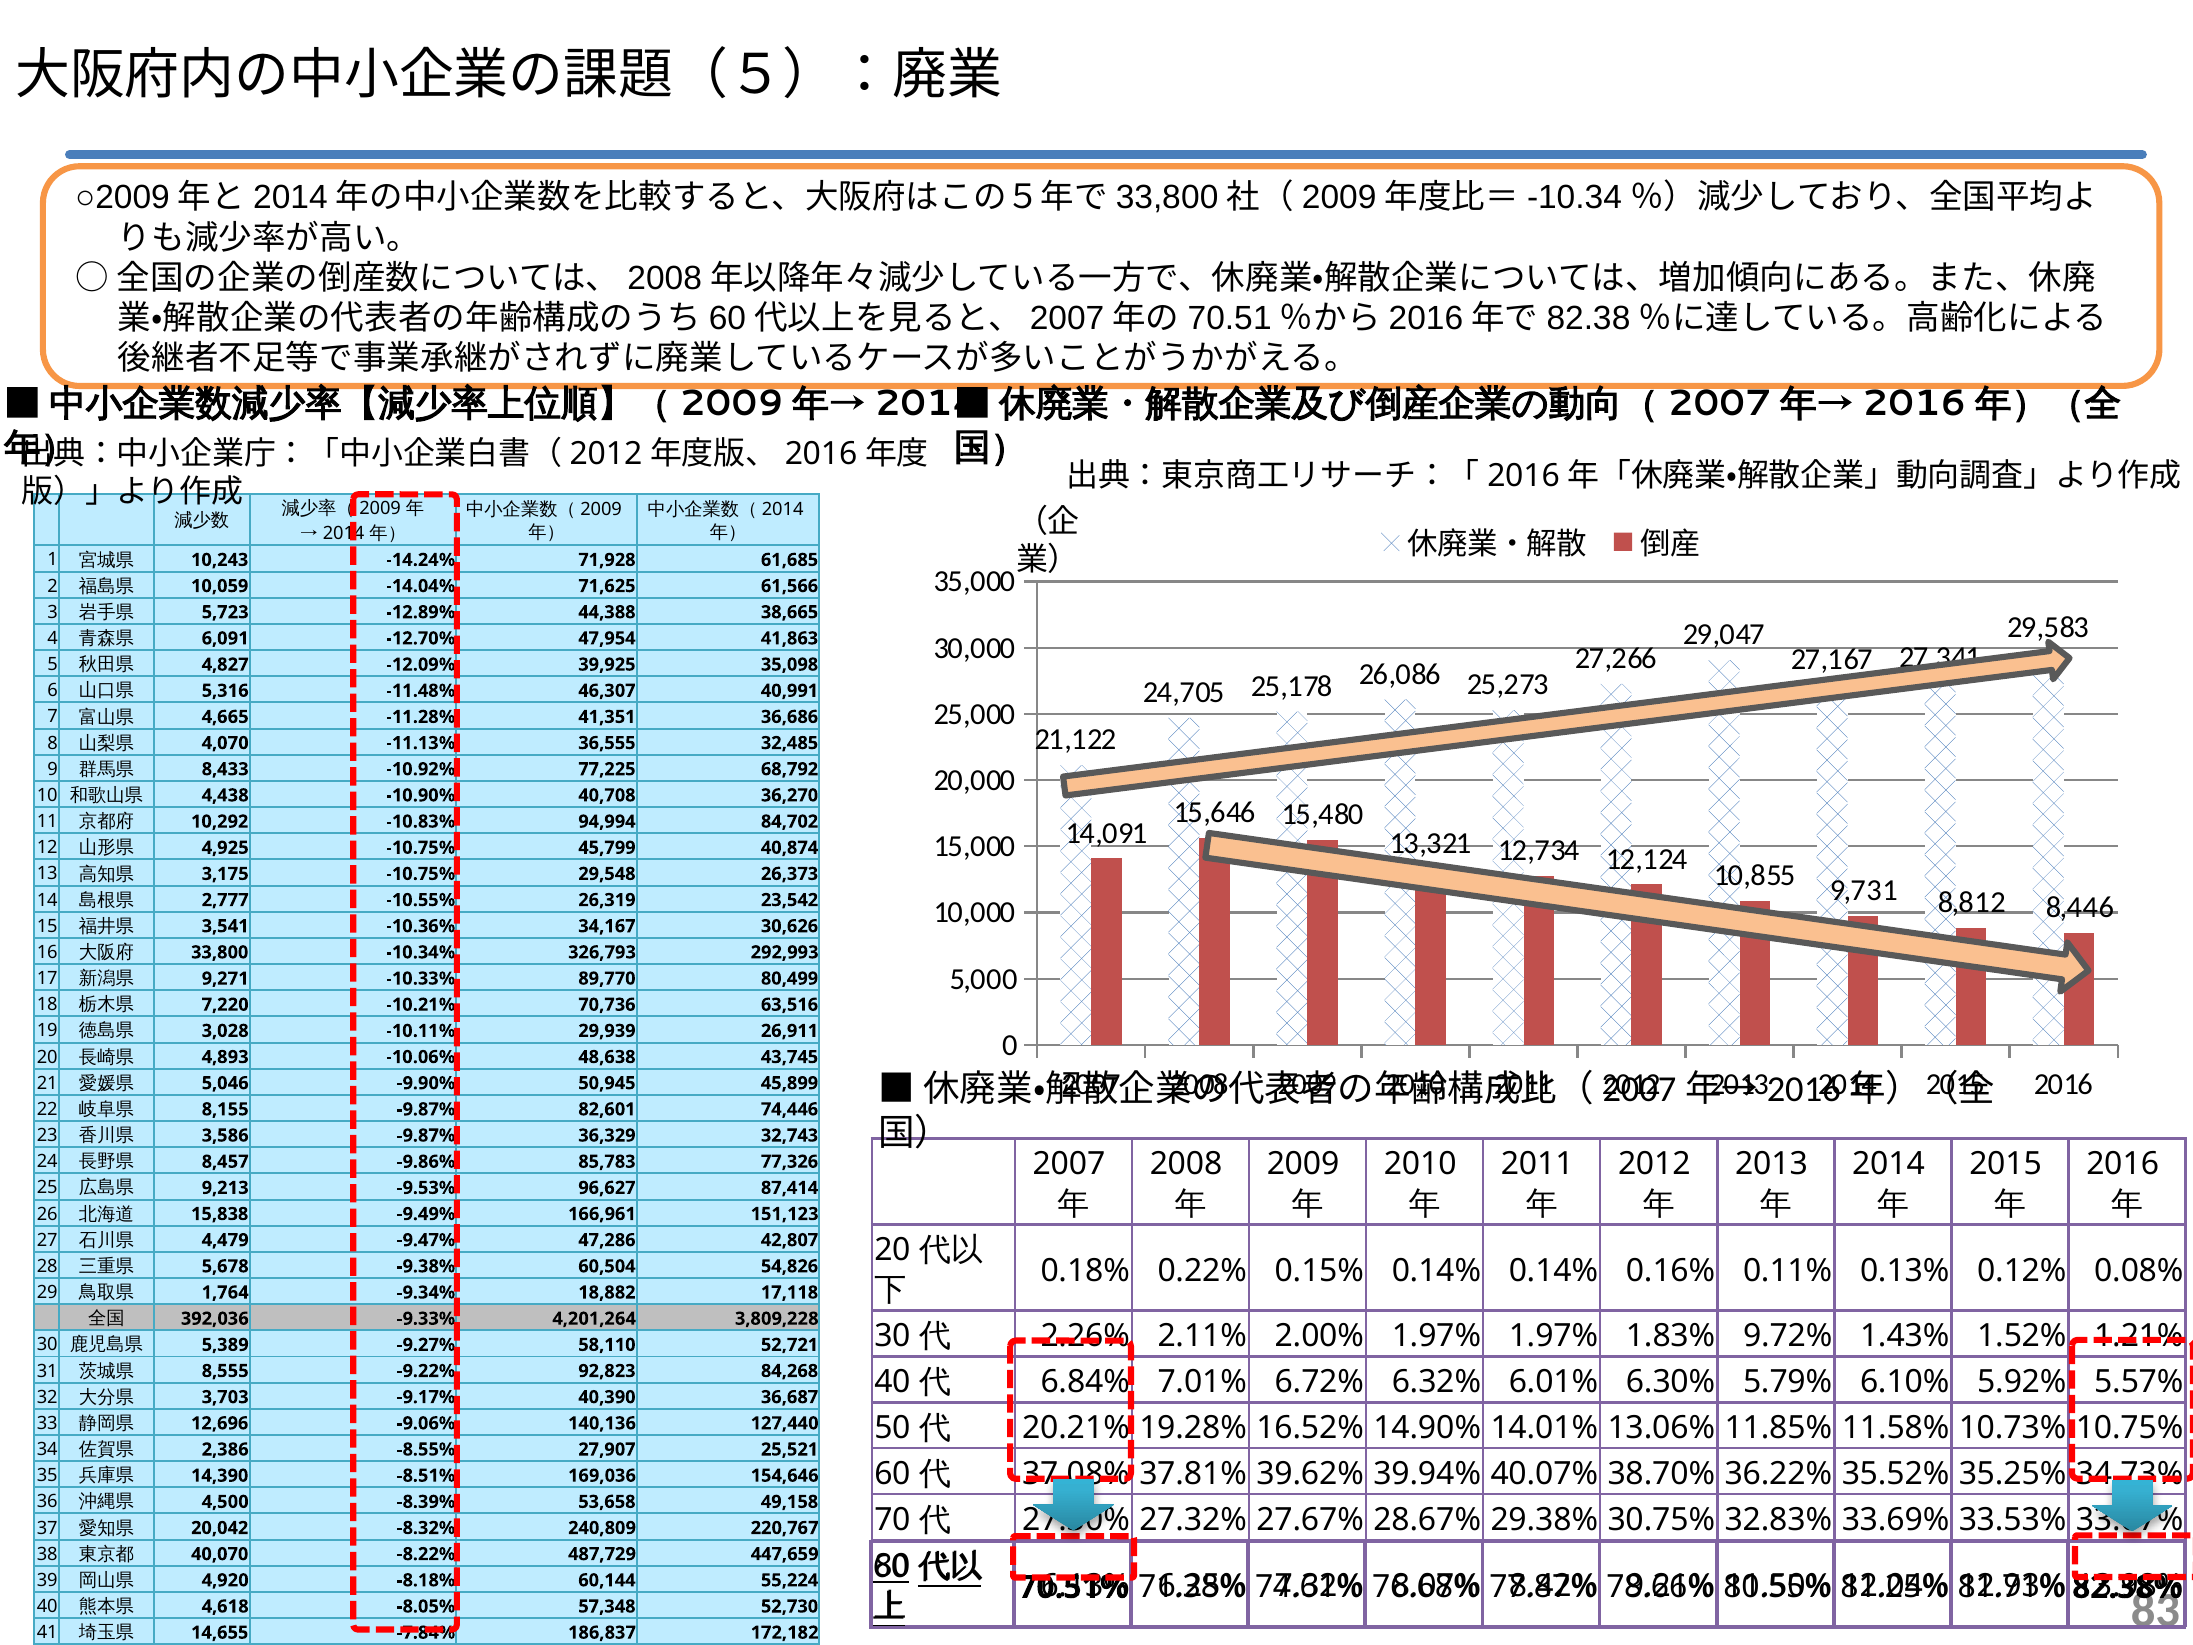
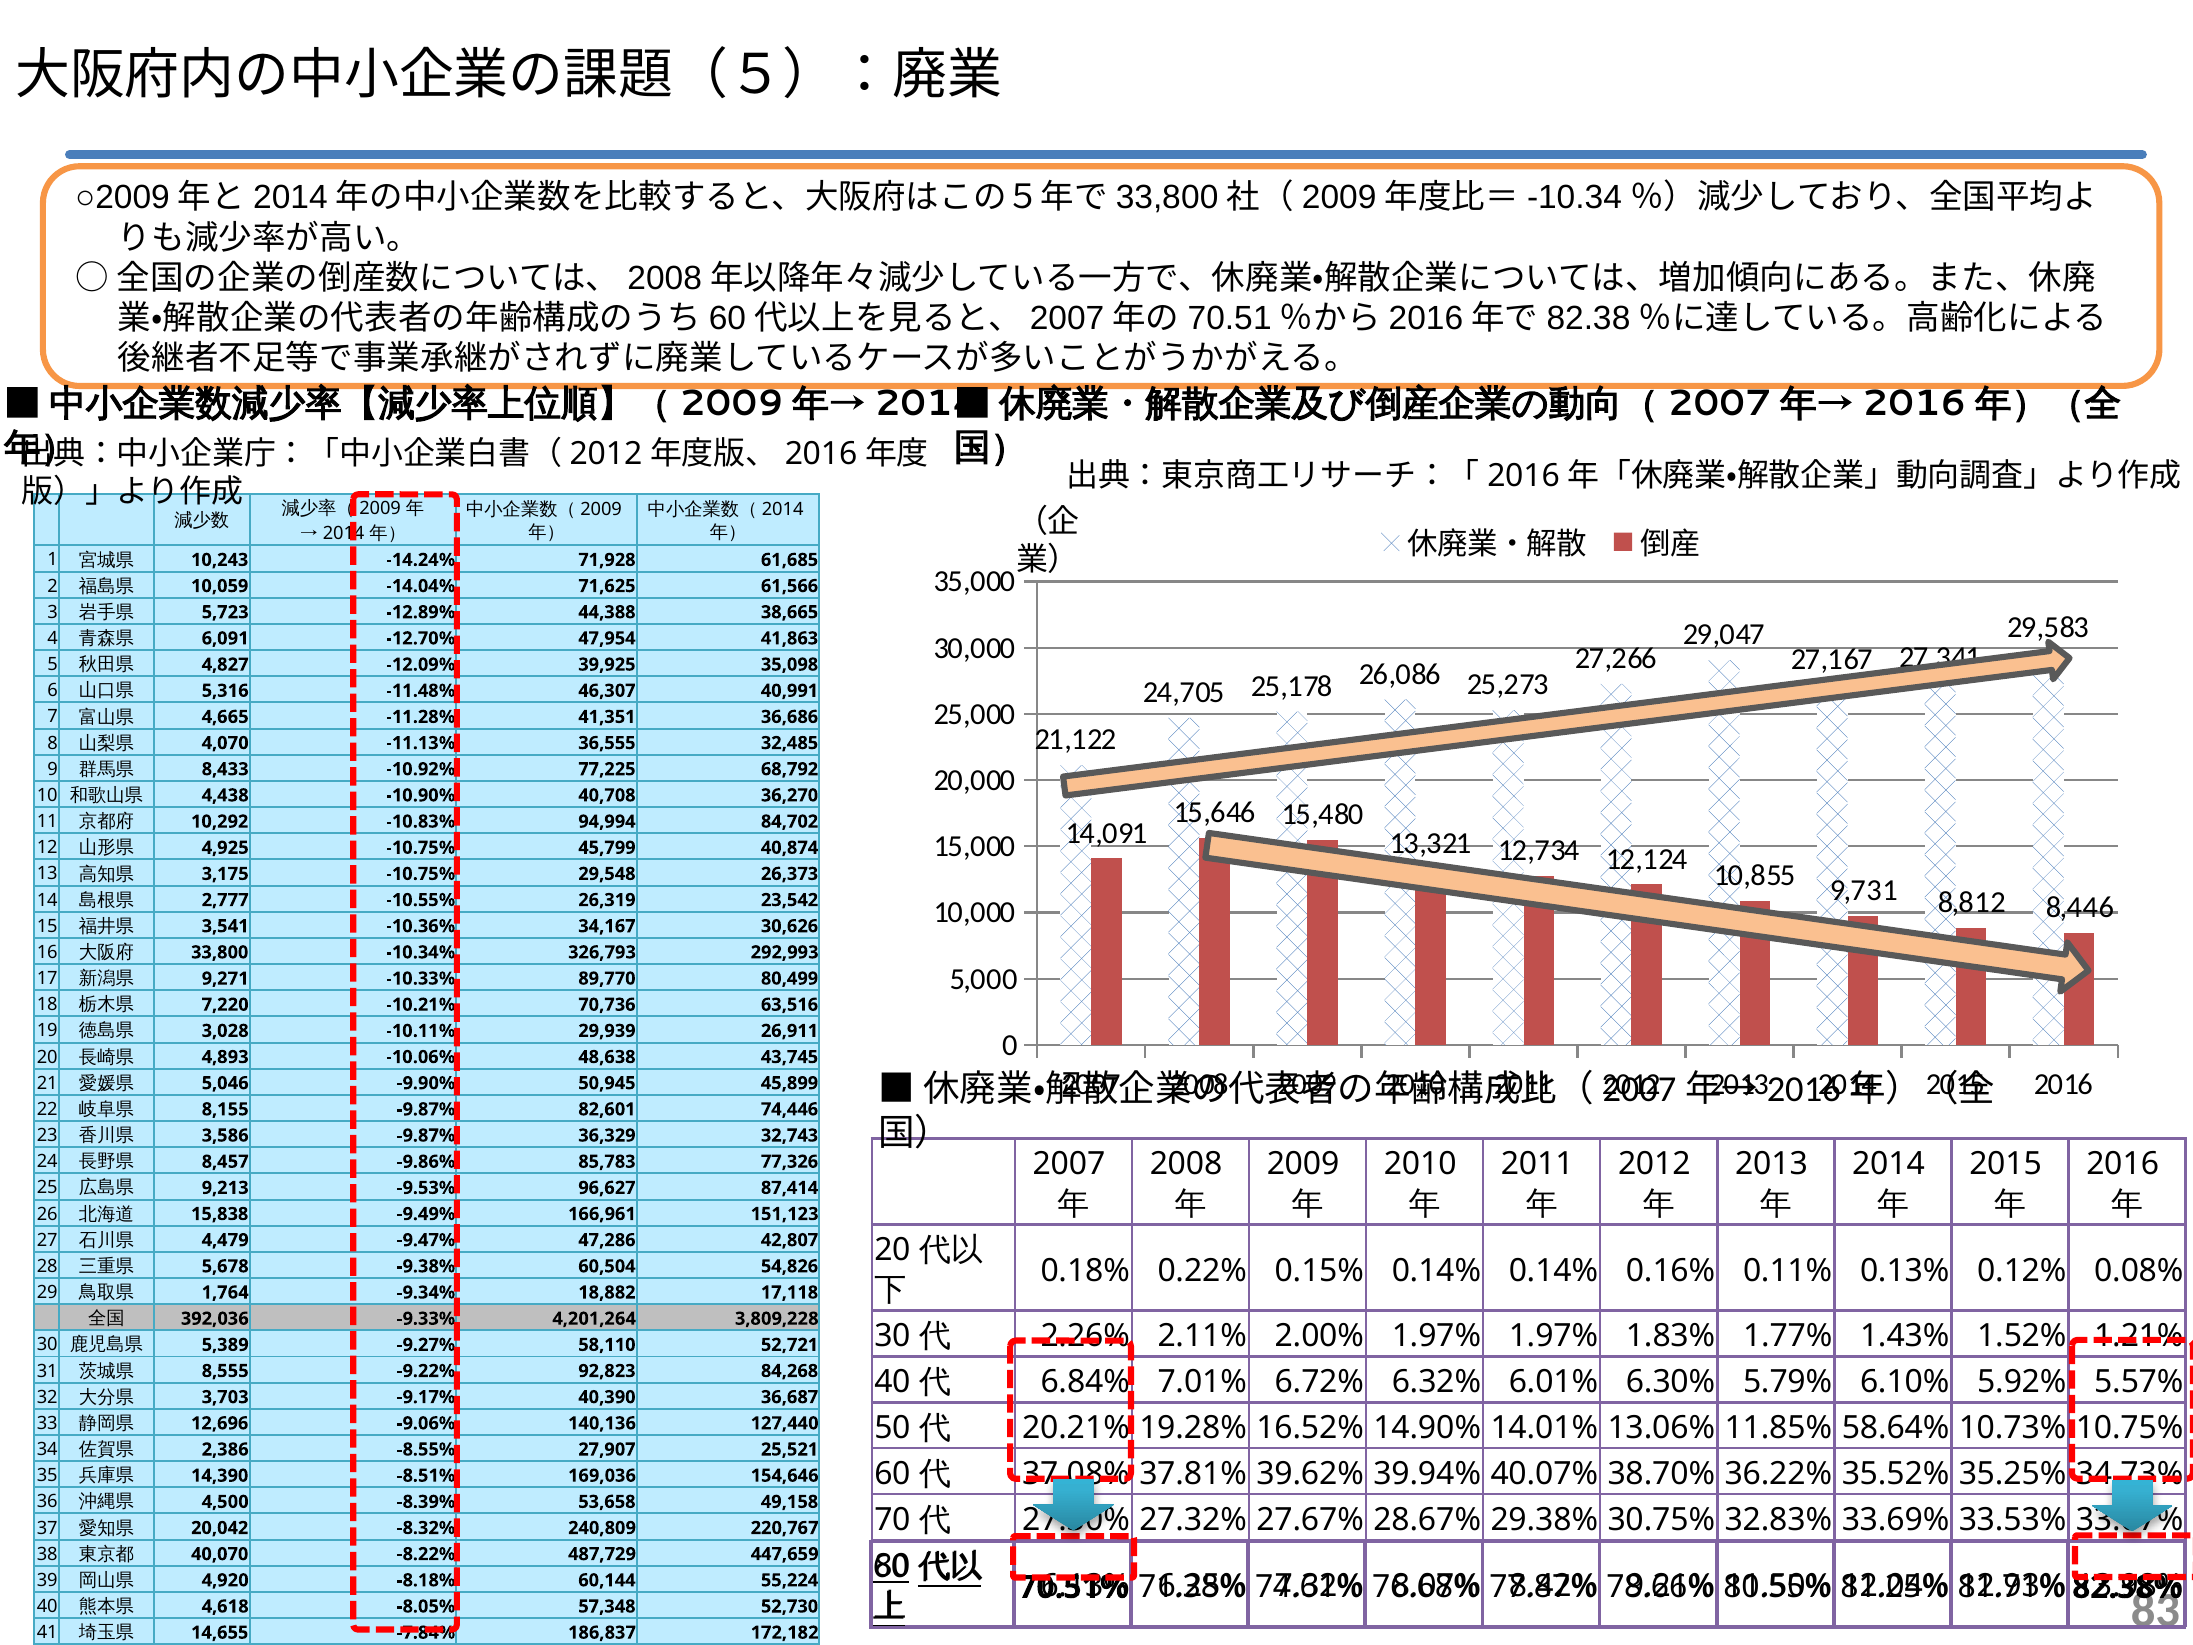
9.72%: 9.72% -> 1.77% (1788, 1336)
11.58%: 11.58% -> 58.64% (1896, 1428)
